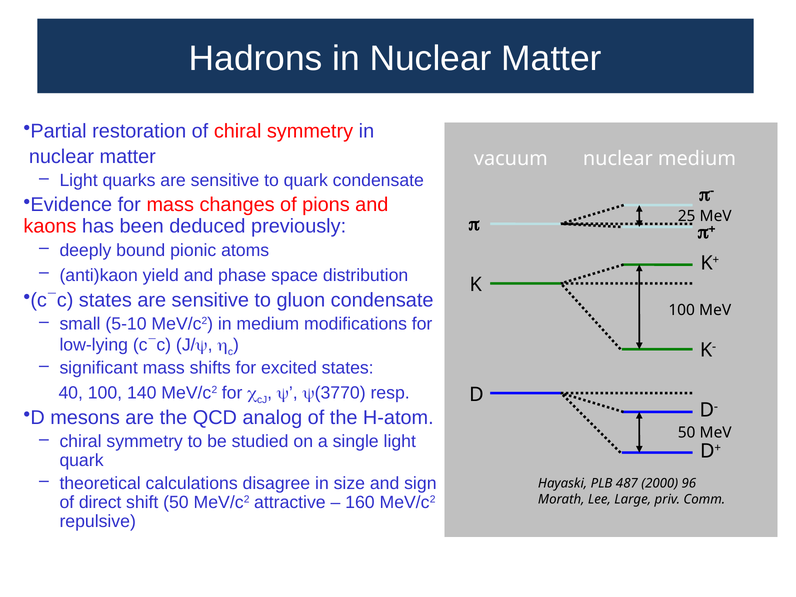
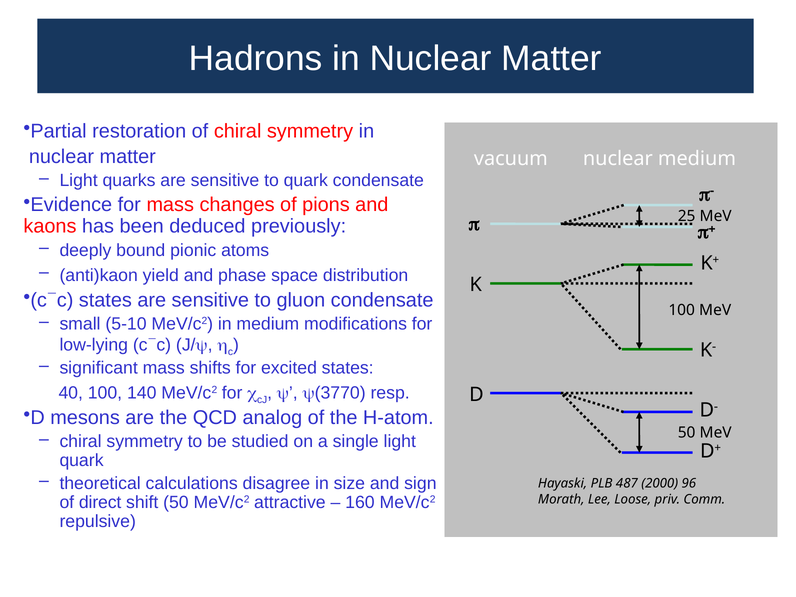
Large: Large -> Loose (633, 499)
